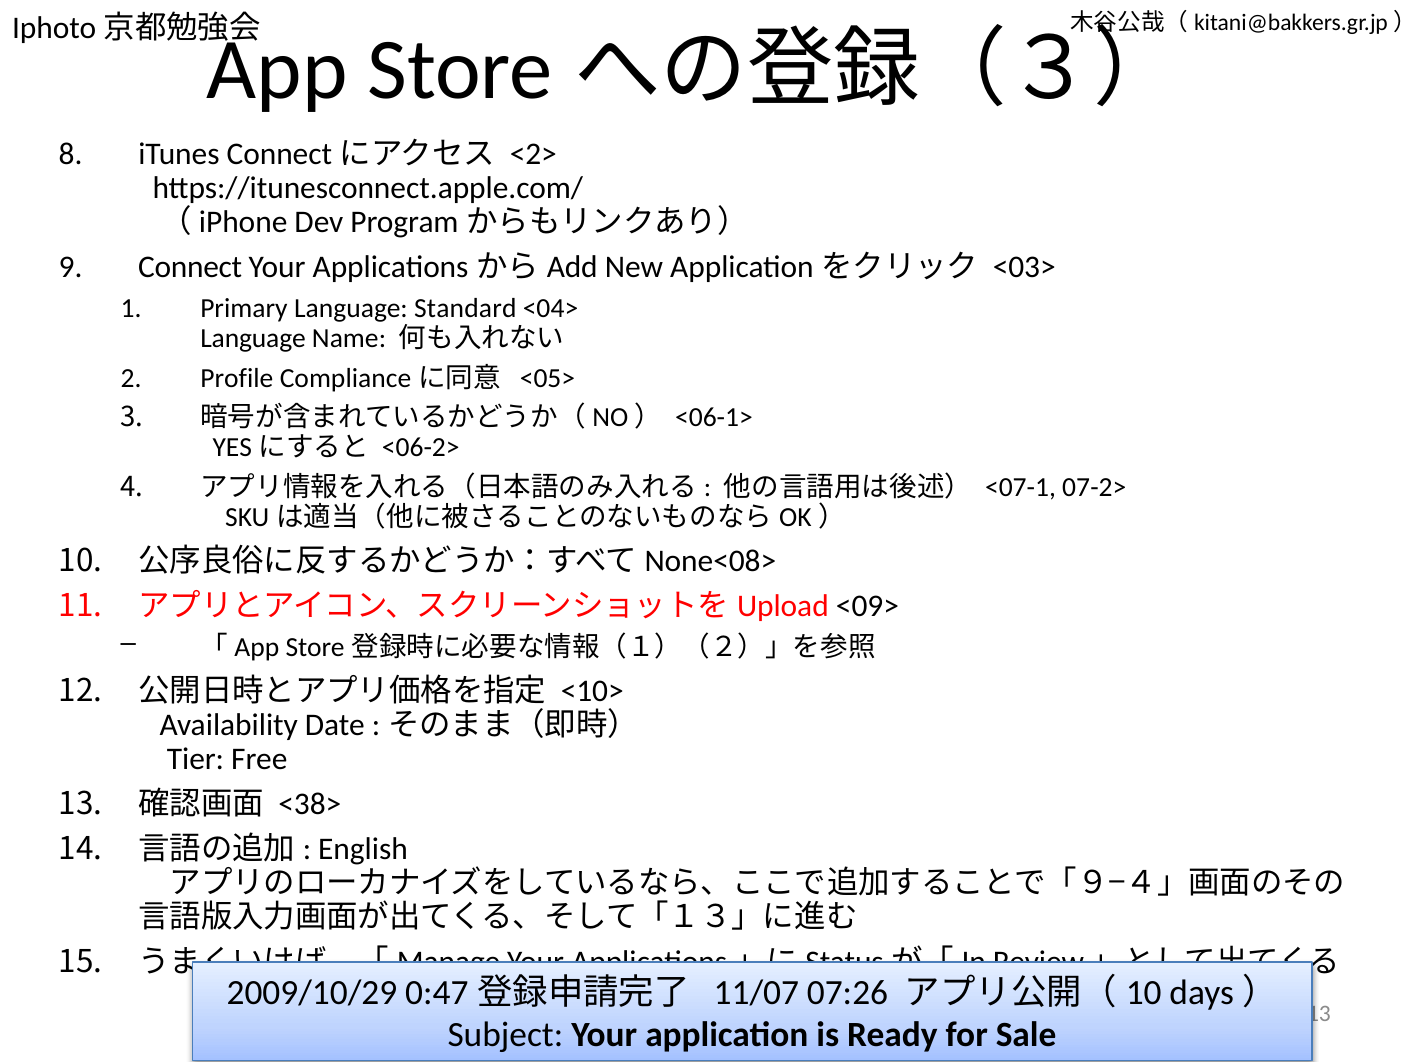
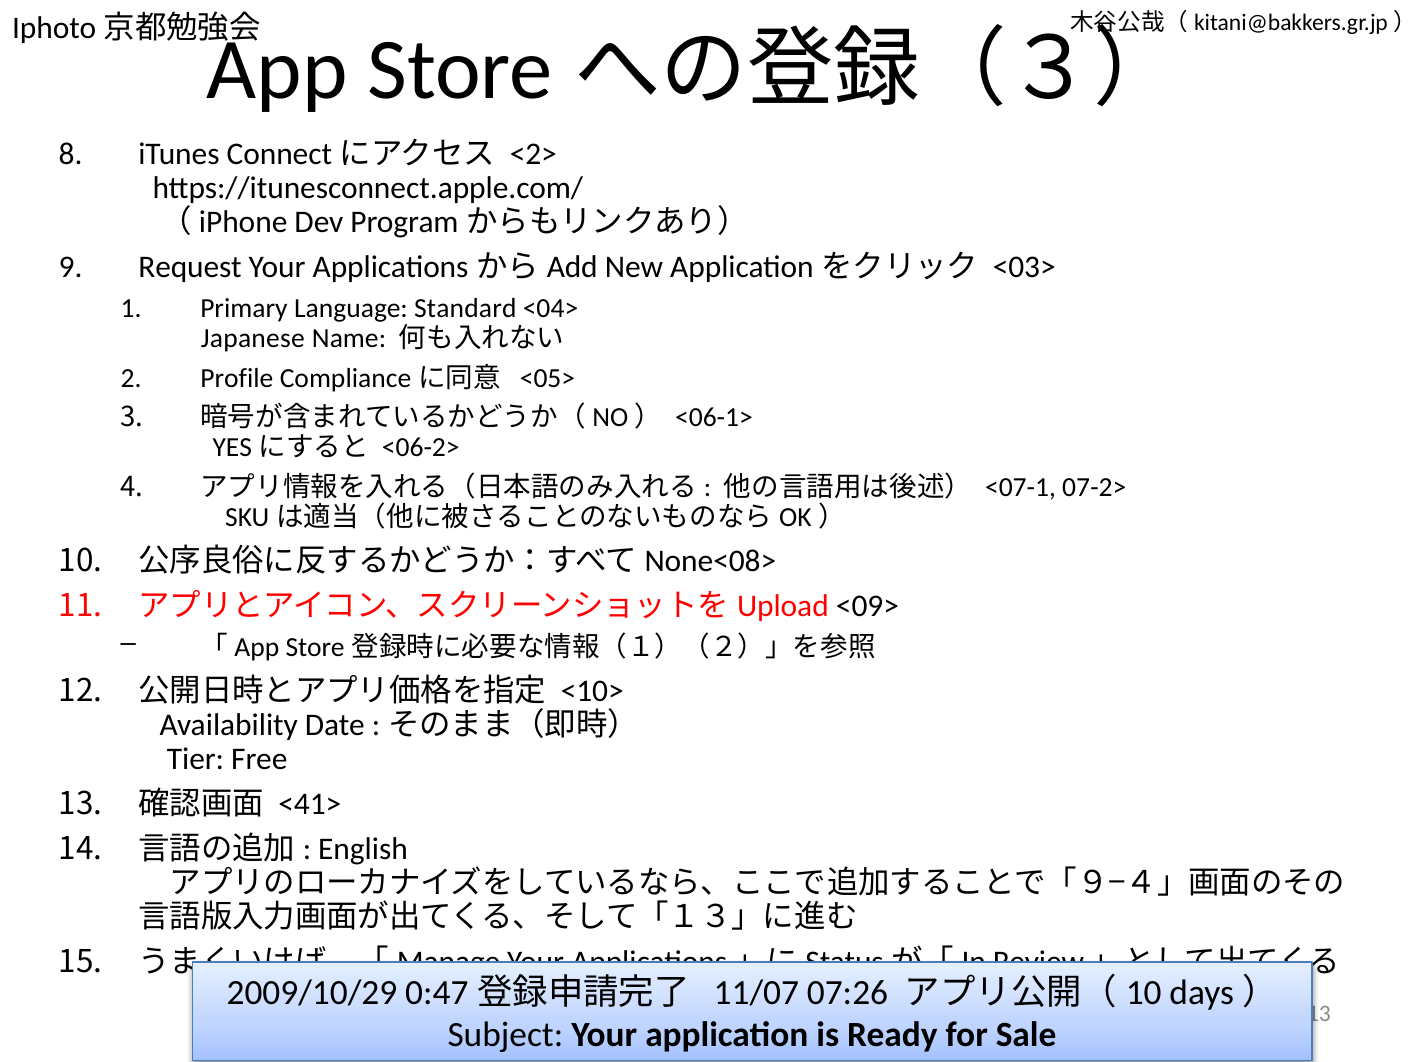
Connect: Connect -> Request (190, 267)
Language: Language -> Japanese (253, 338)
<38>: <38> -> <41> (310, 804)
